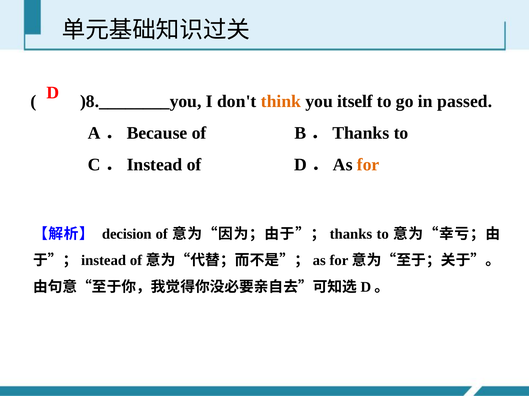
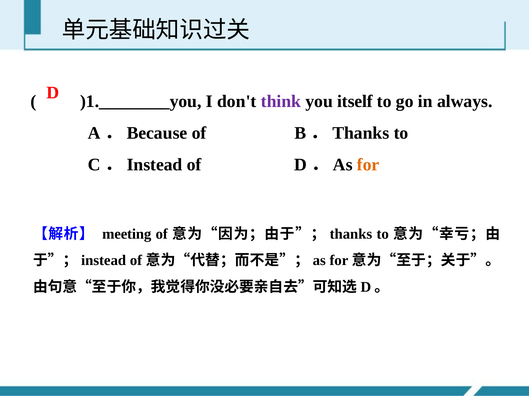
)8.________you: )8.________you -> )1.________you (141, 101)
think colour: orange -> purple (281, 101)
passed: passed -> always (465, 101)
decision: decision -> meeting (127, 235)
